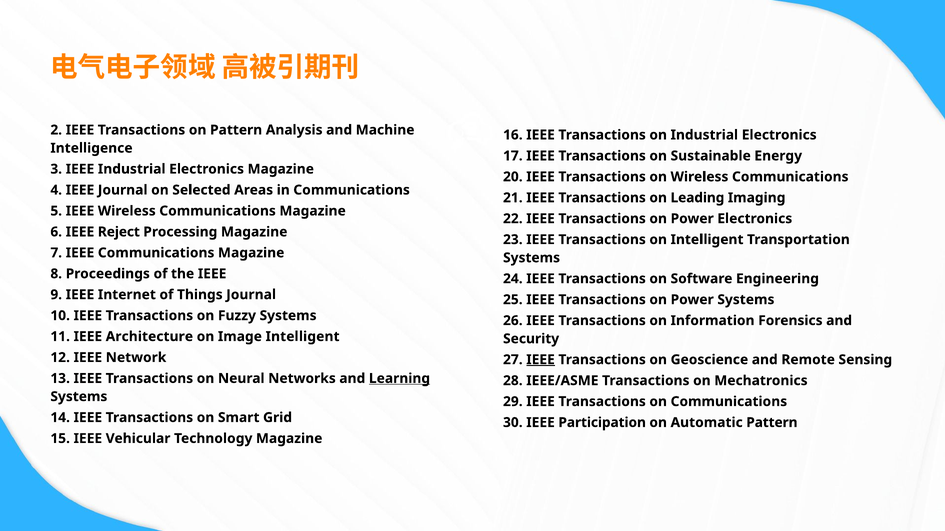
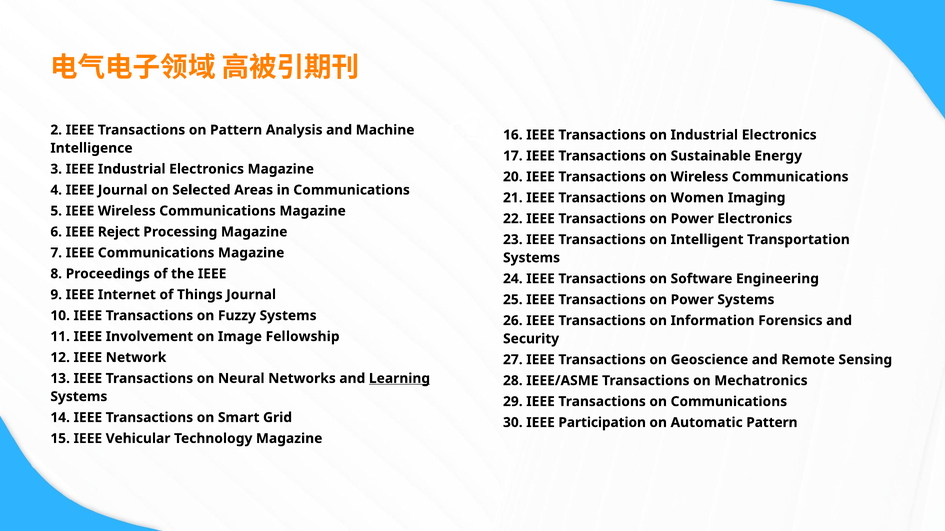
Leading: Leading -> Women (697, 198)
Architecture: Architecture -> Involvement (149, 337)
Image Intelligent: Intelligent -> Fellowship (303, 337)
IEEE underline: present -> none (541, 360)
